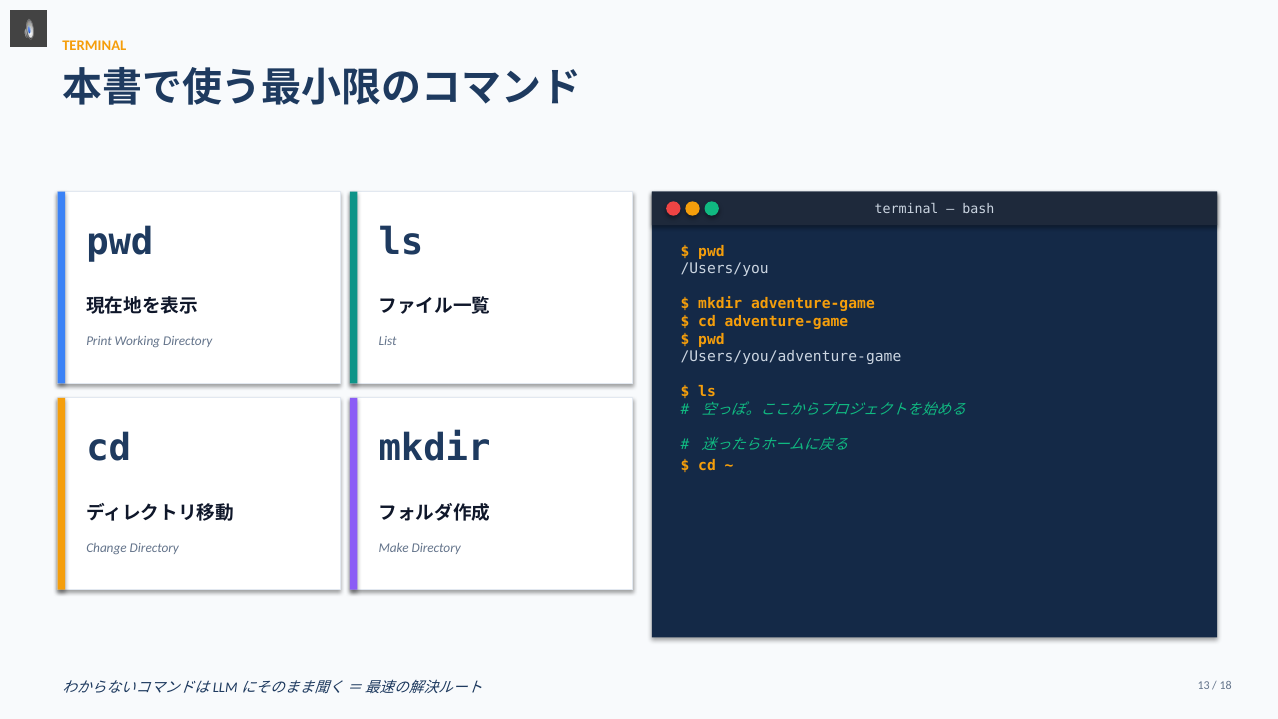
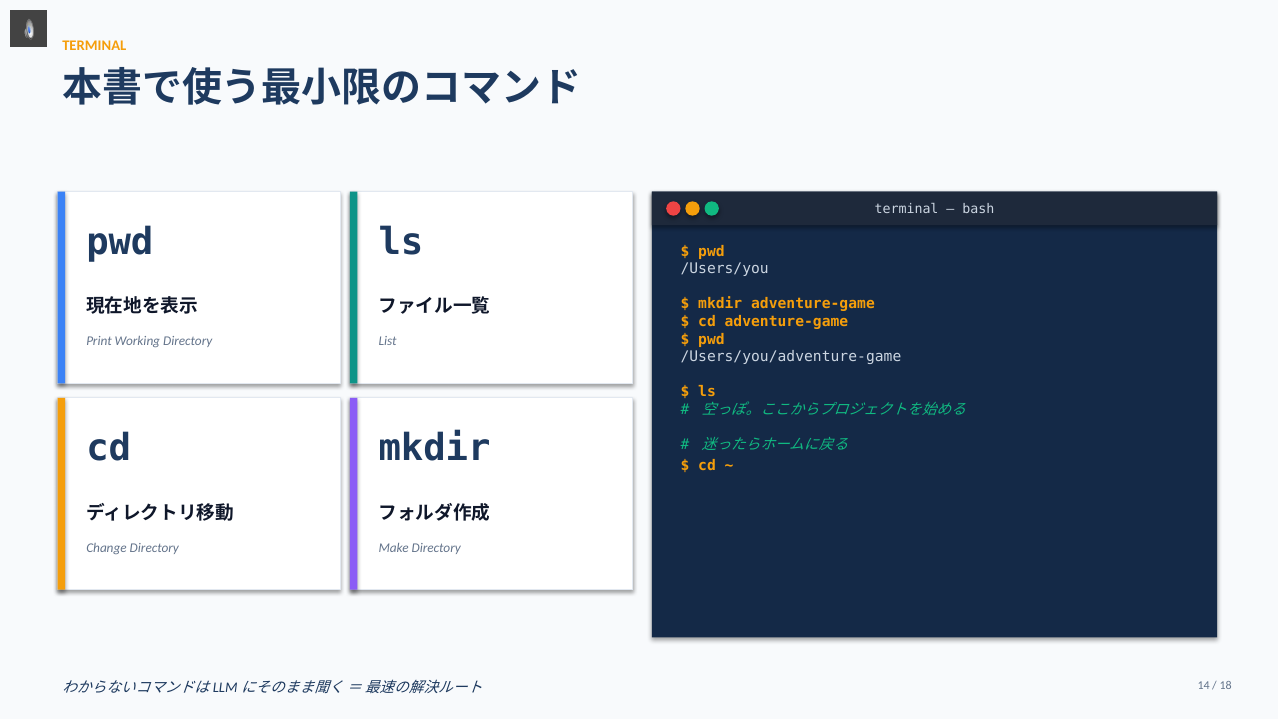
13: 13 -> 14 (1204, 686)
